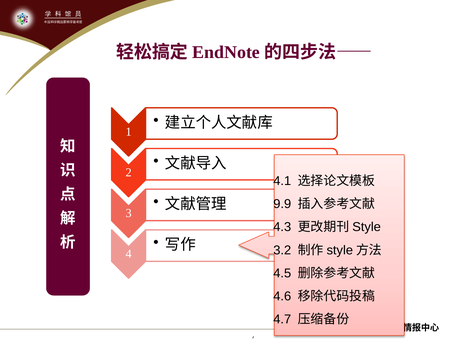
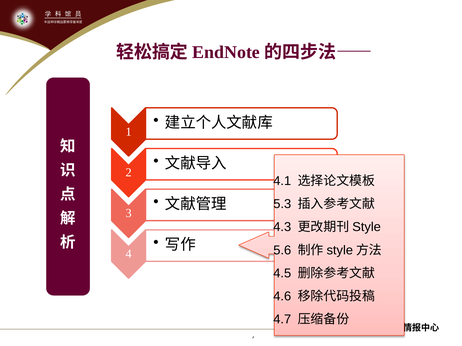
9.9: 9.9 -> 5.3 (282, 204)
3.2: 3.2 -> 5.6 (282, 251)
